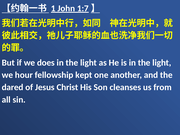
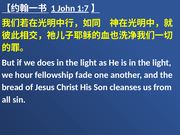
kept: kept -> fade (84, 75)
dared: dared -> bread (13, 87)
